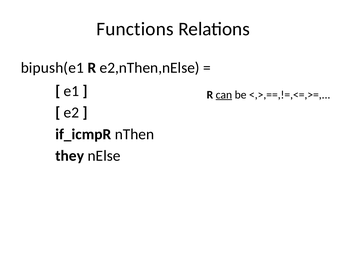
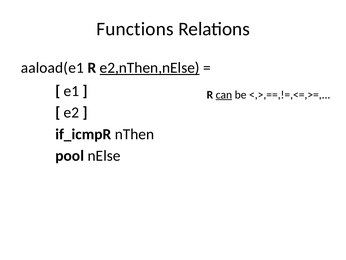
bipush(e1: bipush(e1 -> aaload(e1 (52, 68)
e2,nThen,nElse underline: none -> present (150, 68)
they: they -> pool (70, 155)
